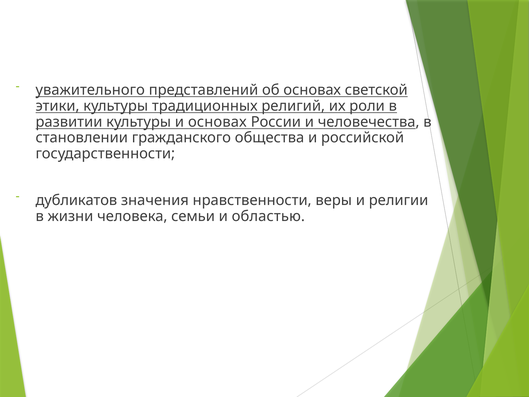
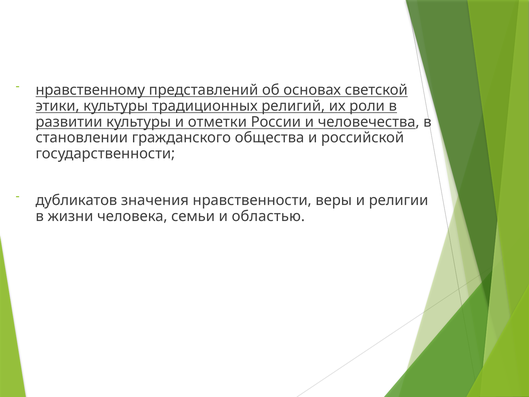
уважительного: уважительного -> нравственному (90, 90)
и основах: основах -> отметки (217, 122)
